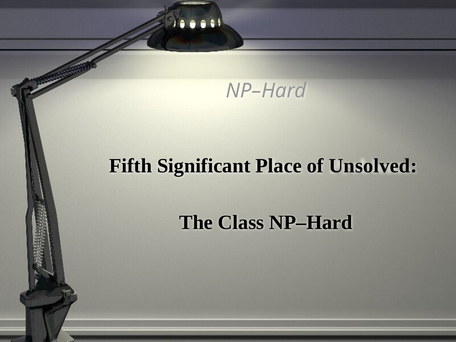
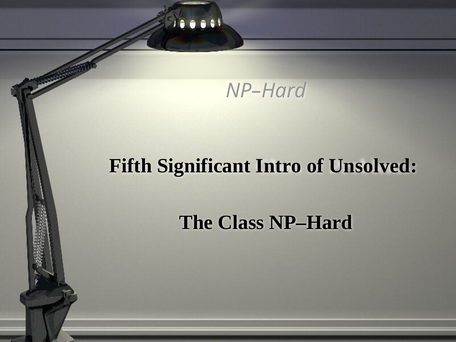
Place: Place -> Intro (279, 166)
